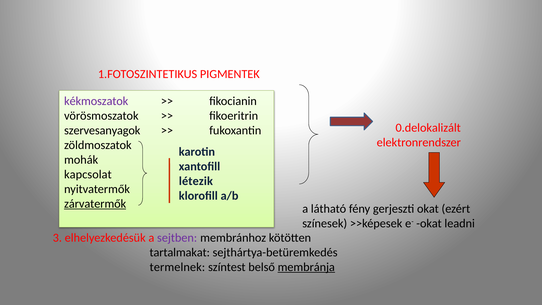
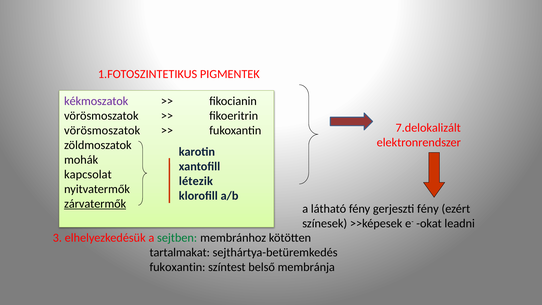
0.delokalizált: 0.delokalizált -> 7.delokalizált (428, 128)
szervesanyagok: szervesanyagok -> vörösmoszatok (102, 130)
gerjeszti okat: okat -> fény (428, 209)
sejtben colour: purple -> green (177, 238)
termelnek: termelnek -> fukoxantin (177, 267)
membránja underline: present -> none (306, 267)
